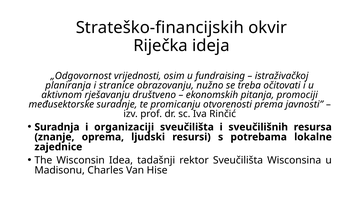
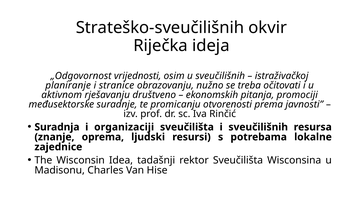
Strateško-financijskih: Strateško-financijskih -> Strateško-sveučilišnih (160, 28)
u fundraising: fundraising -> sveučilišnih (220, 76)
planiranja: planiranja -> planiranje (68, 85)
